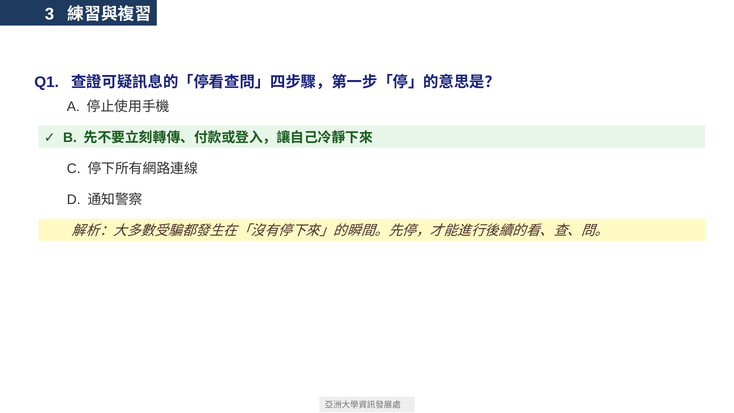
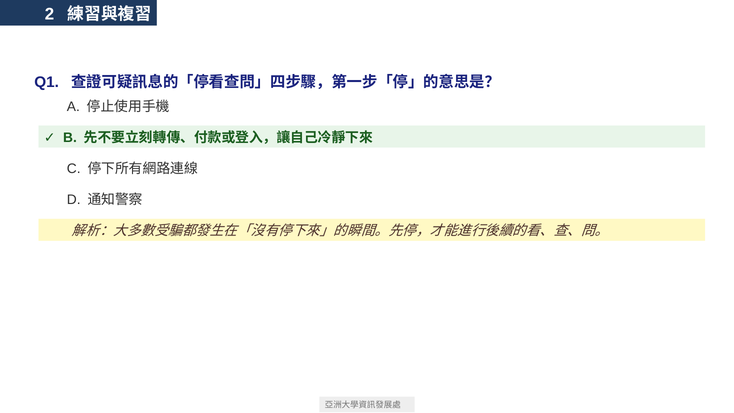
3: 3 -> 2 (49, 14)
